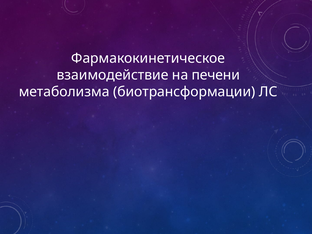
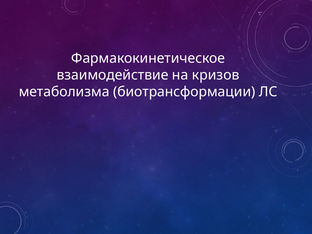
печени: печени -> кризов (216, 75)
